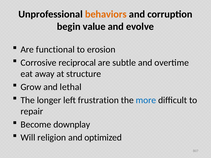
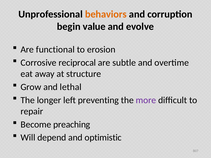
frustration: frustration -> preventing (98, 100)
more colour: blue -> purple (146, 100)
downplay: downplay -> preaching (72, 125)
religion: religion -> depend (52, 138)
optimized: optimized -> optimistic (103, 138)
